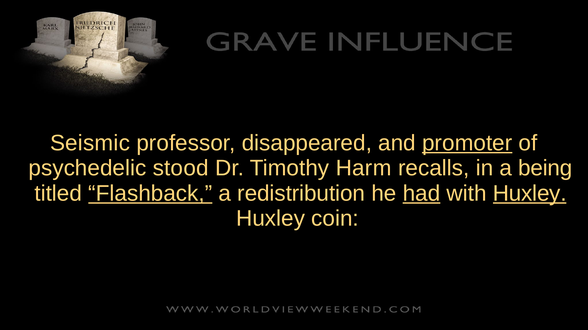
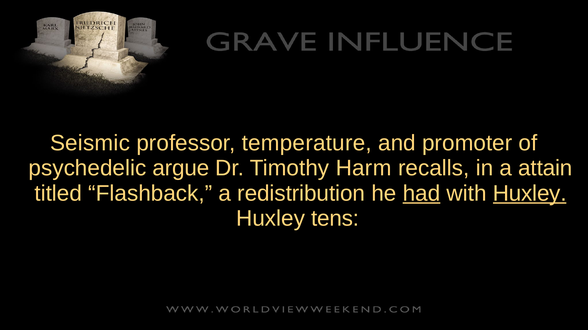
disappeared: disappeared -> temperature (307, 143)
promoter underline: present -> none (467, 143)
stood: stood -> argue (181, 169)
being: being -> attain (545, 169)
Flashback underline: present -> none (150, 194)
coin: coin -> tens (335, 219)
